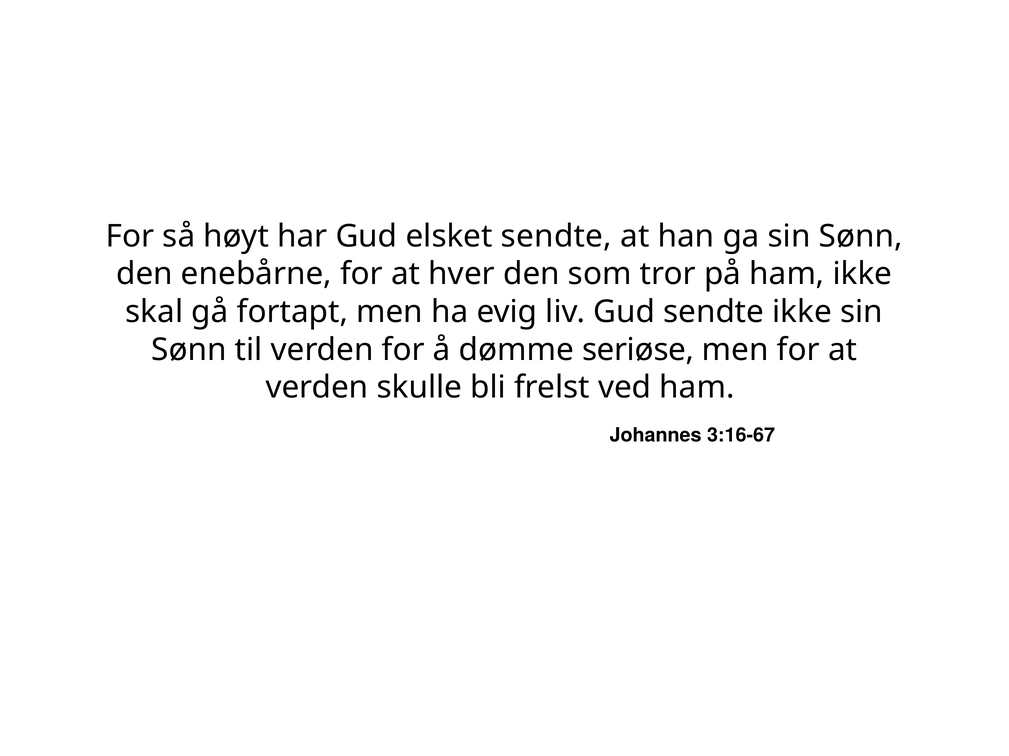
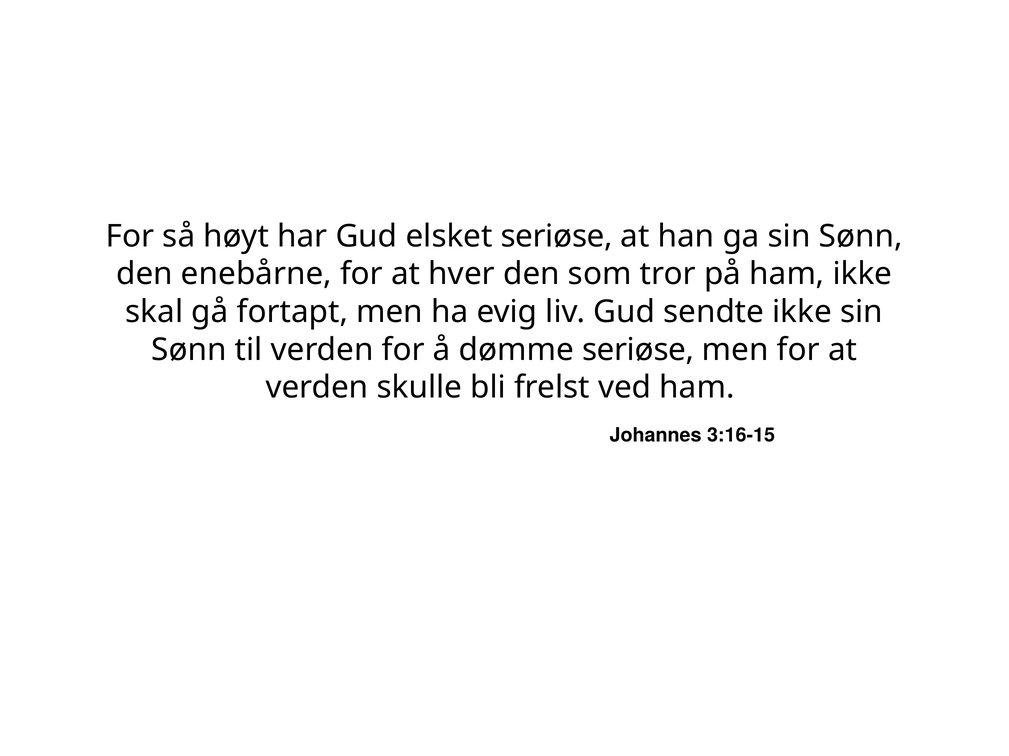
elsket sendte: sendte -> seriøse (557, 236)
3:16-67: 3:16-67 -> 3:16-15 (741, 436)
